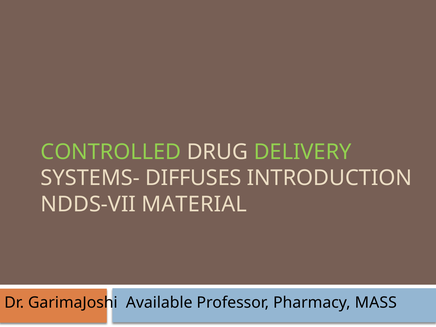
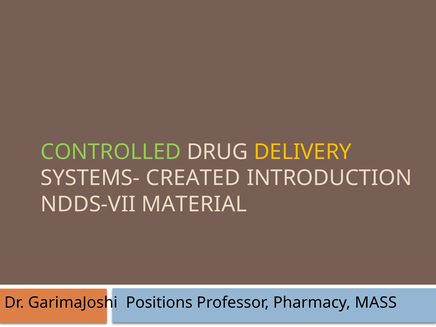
DELIVERY colour: light green -> yellow (303, 152)
DIFFUSES: DIFFUSES -> CREATED (193, 178)
Available: Available -> Positions (159, 303)
